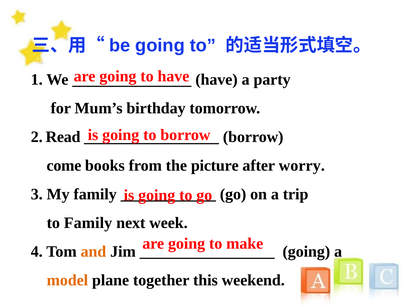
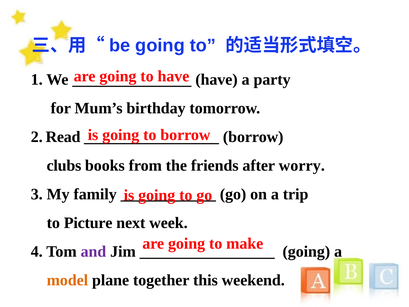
come: come -> clubs (64, 165)
picture: picture -> friends (215, 165)
to Family: Family -> Picture (88, 223)
and colour: orange -> purple (93, 251)
